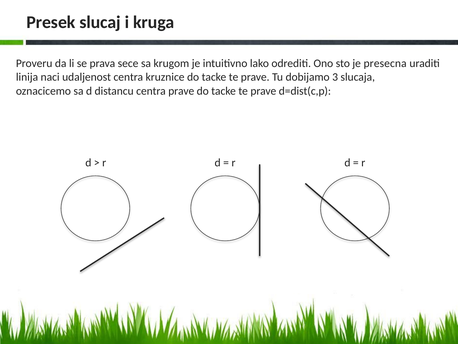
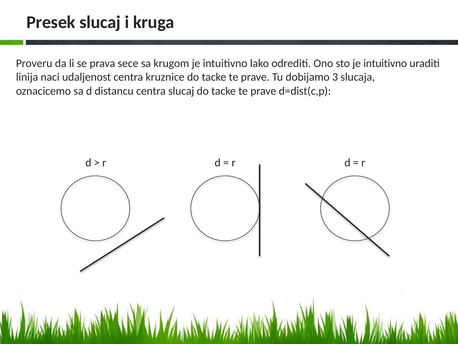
sto je presecna: presecna -> intuitivno (385, 63)
centra prave: prave -> slucaj (181, 91)
